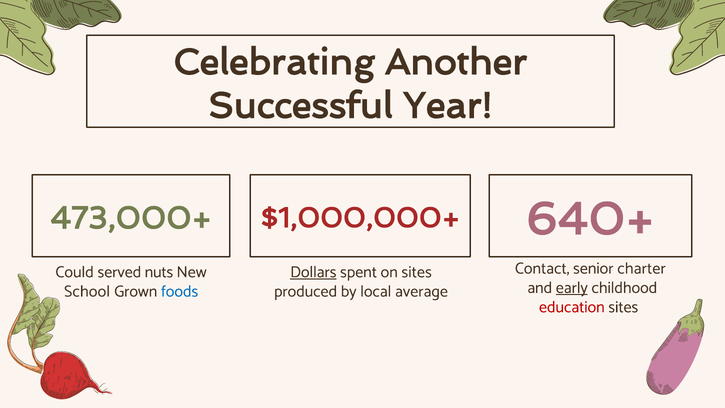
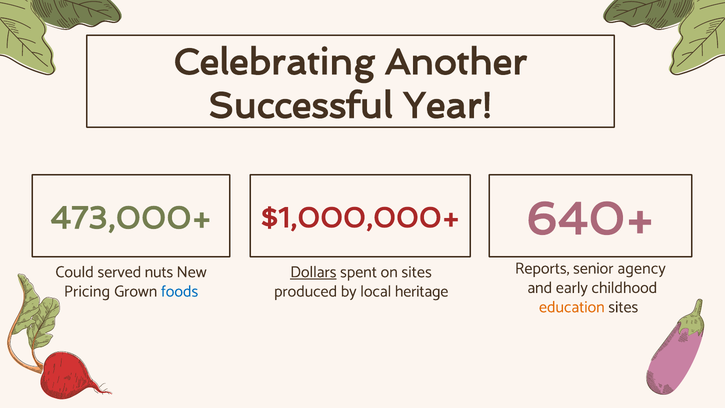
Contact: Contact -> Reports (542, 268)
charter: charter -> agency (642, 268)
early underline: present -> none (572, 287)
School: School -> Pricing (87, 291)
average: average -> heritage (422, 291)
education colour: red -> orange (572, 307)
